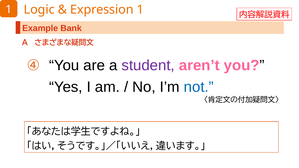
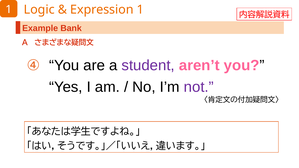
not colour: blue -> purple (199, 87)
